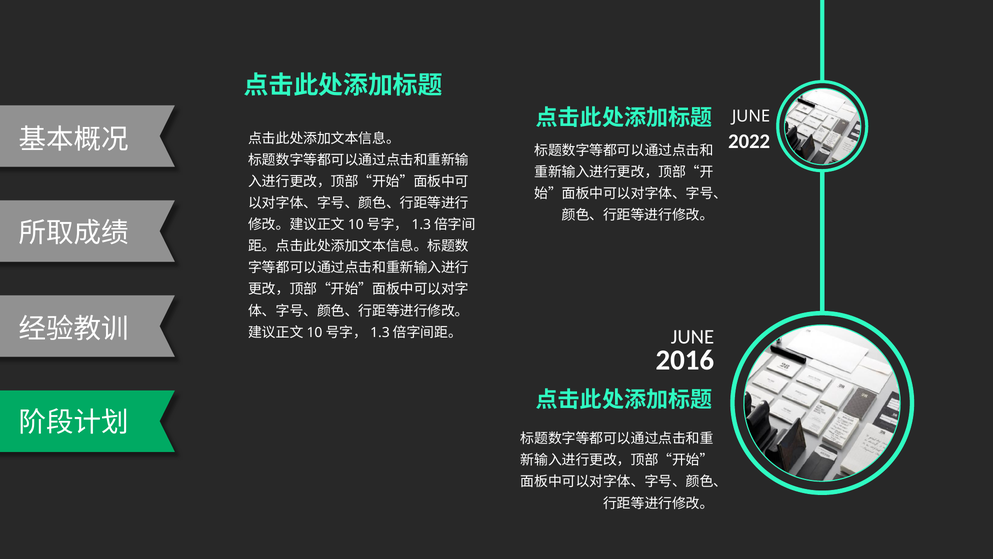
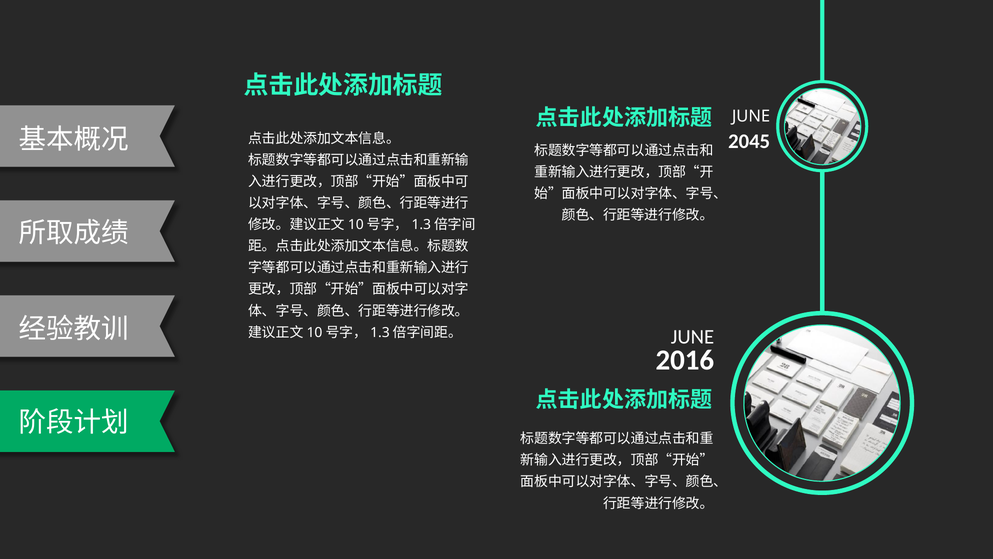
2022: 2022 -> 2045 (749, 141)
